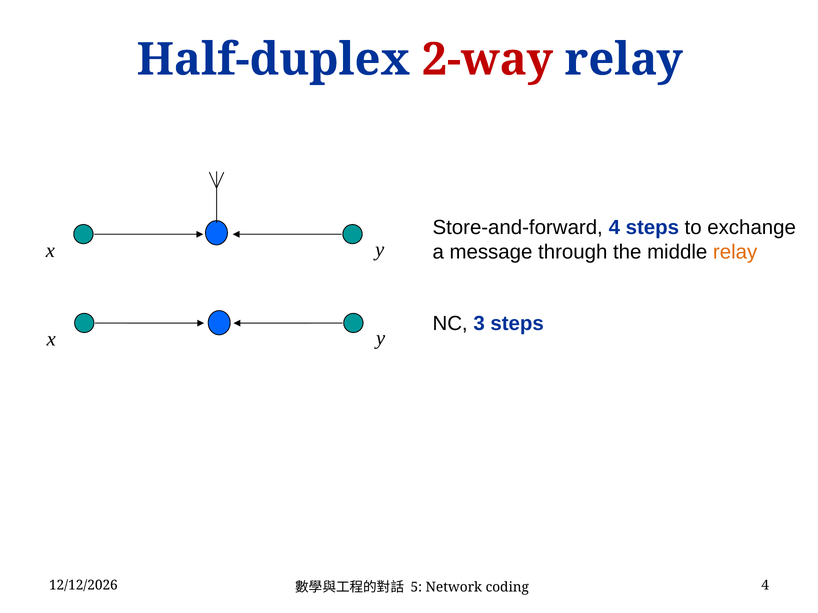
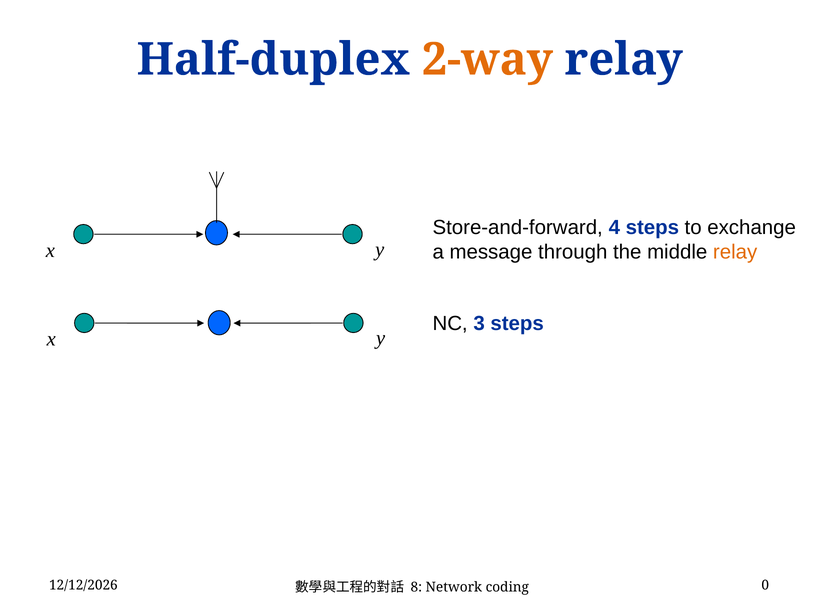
2-way colour: red -> orange (487, 60)
5: 5 -> 8 (416, 588)
coding 4: 4 -> 0 (765, 586)
